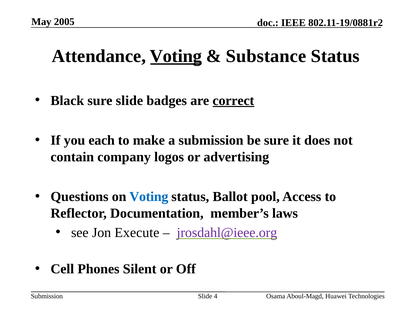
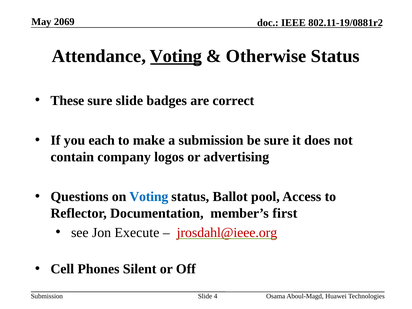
2005: 2005 -> 2069 (64, 22)
Substance: Substance -> Otherwise (266, 56)
Black: Black -> These (67, 101)
correct underline: present -> none (233, 101)
laws: laws -> first (285, 213)
jrosdahl@ieee.org colour: purple -> red (227, 233)
